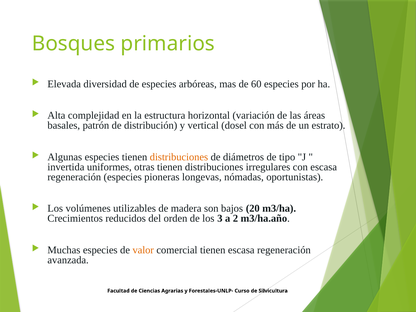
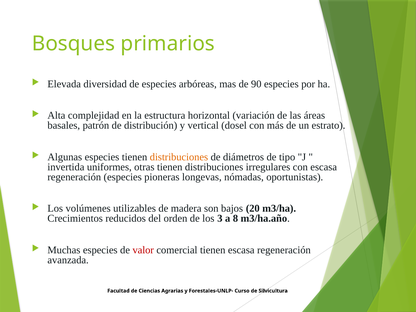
60: 60 -> 90 (256, 84)
2: 2 -> 8 (235, 219)
valor colour: orange -> red (143, 250)
